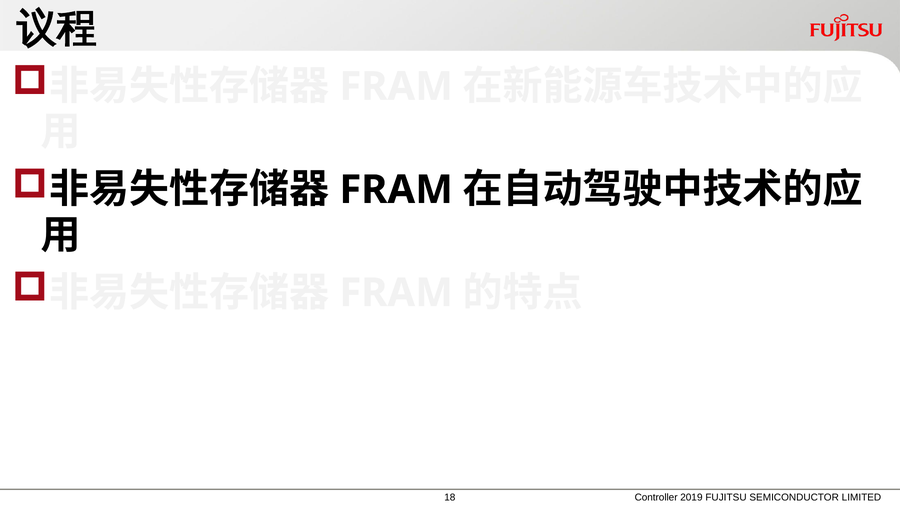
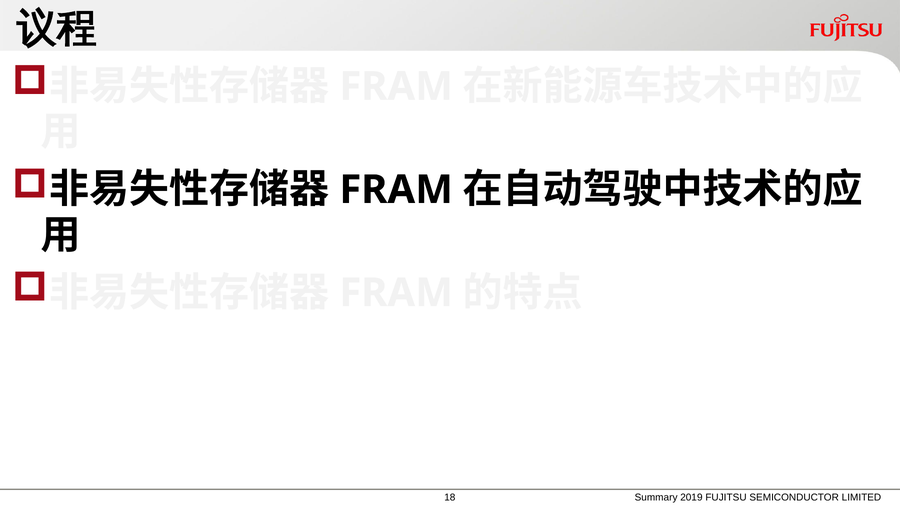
Controller: Controller -> Summary (656, 498)
